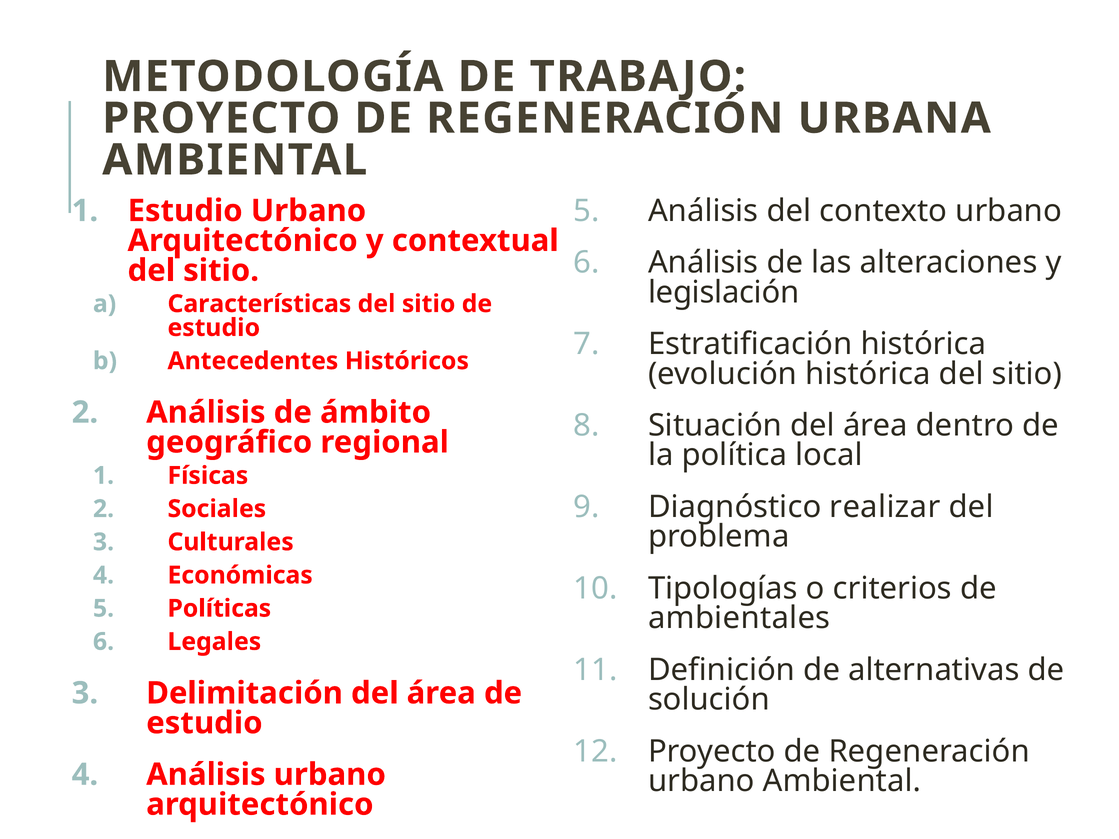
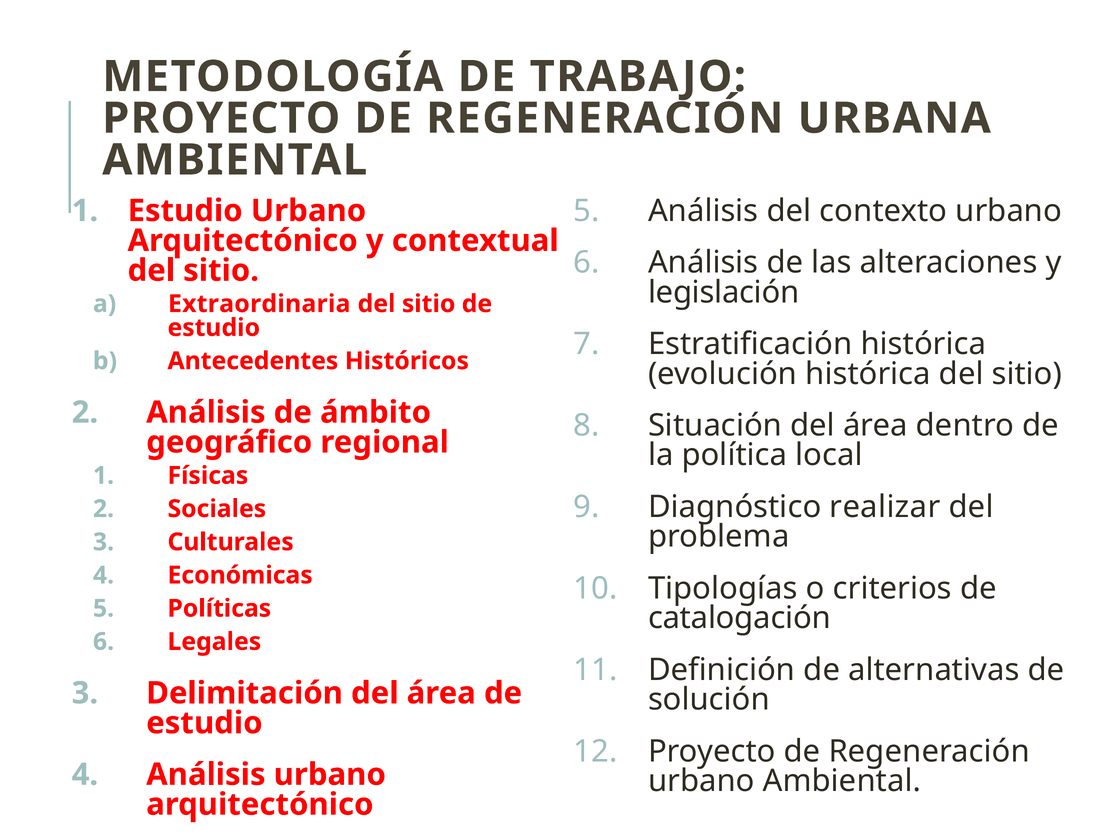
Características: Características -> Extraordinaria (259, 304)
ambientales: ambientales -> catalogación (739, 618)
